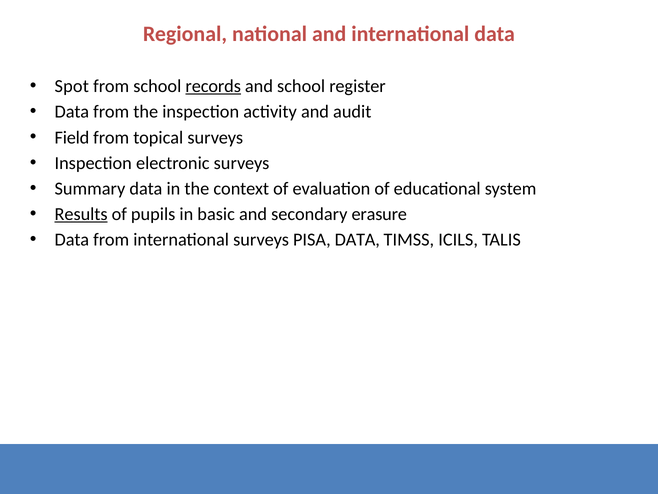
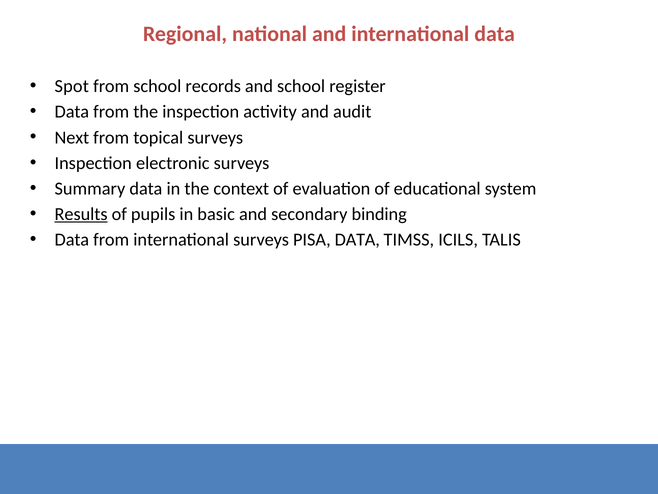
records underline: present -> none (213, 86)
Field: Field -> Next (72, 137)
erasure: erasure -> binding (379, 214)
